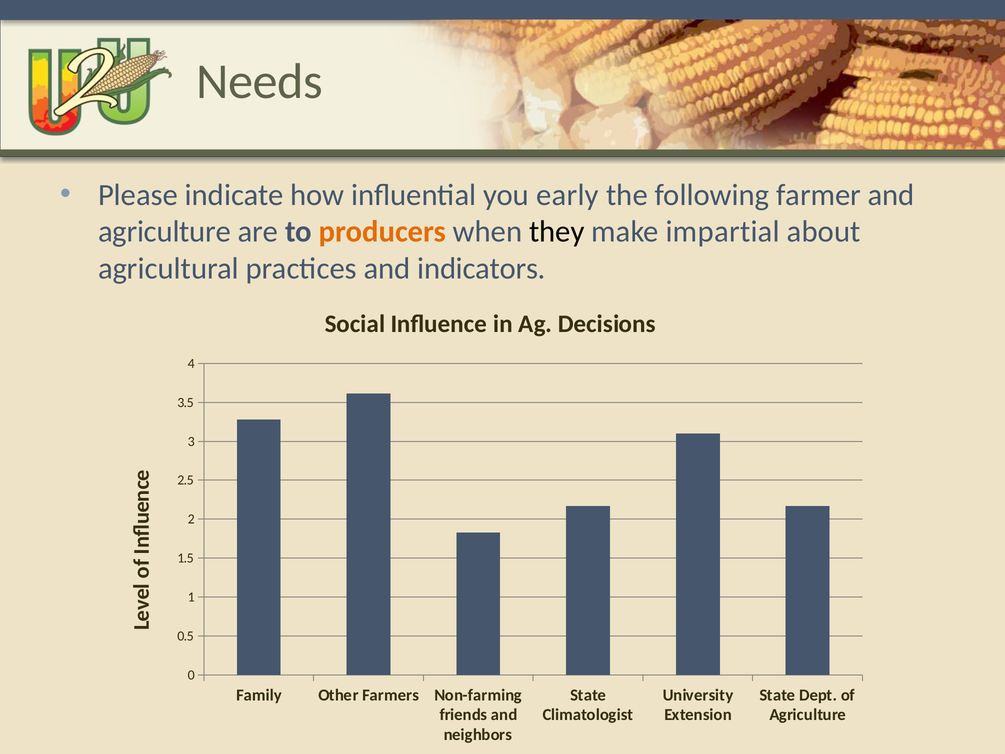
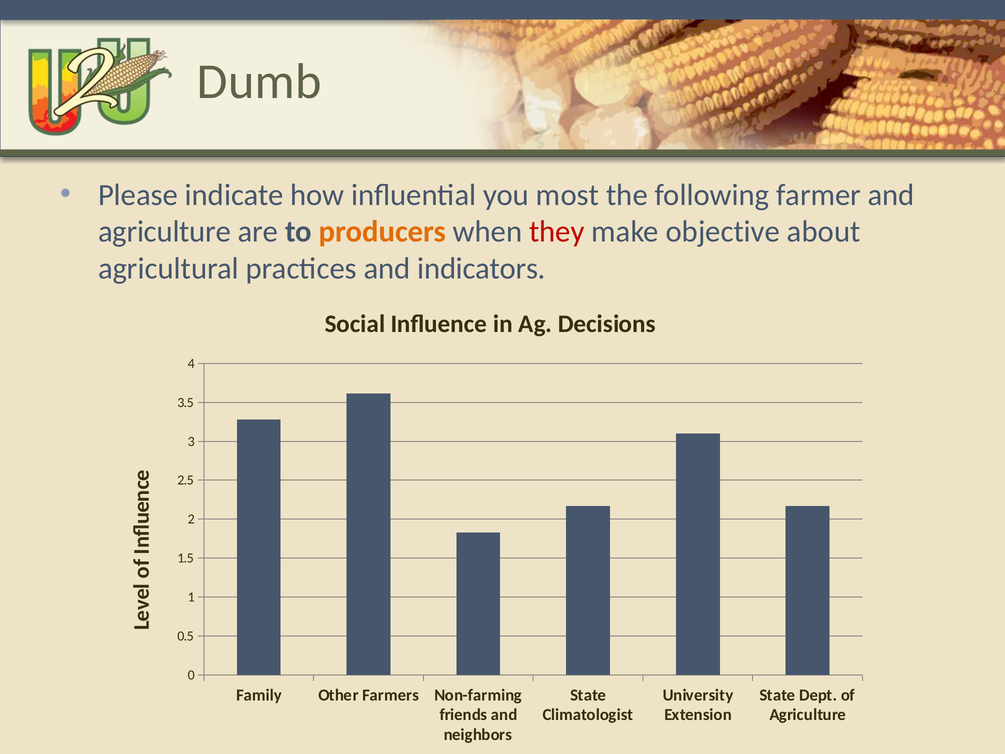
Needs: Needs -> Dumb (259, 82)
early: early -> most (568, 195)
they colour: black -> red (557, 232)
impartial: impartial -> objective (723, 232)
